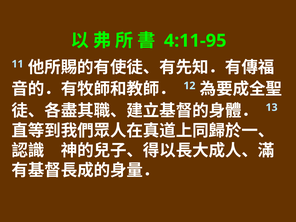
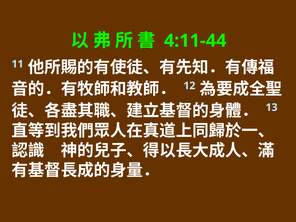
4:11-95: 4:11-95 -> 4:11-44 (195, 41)
